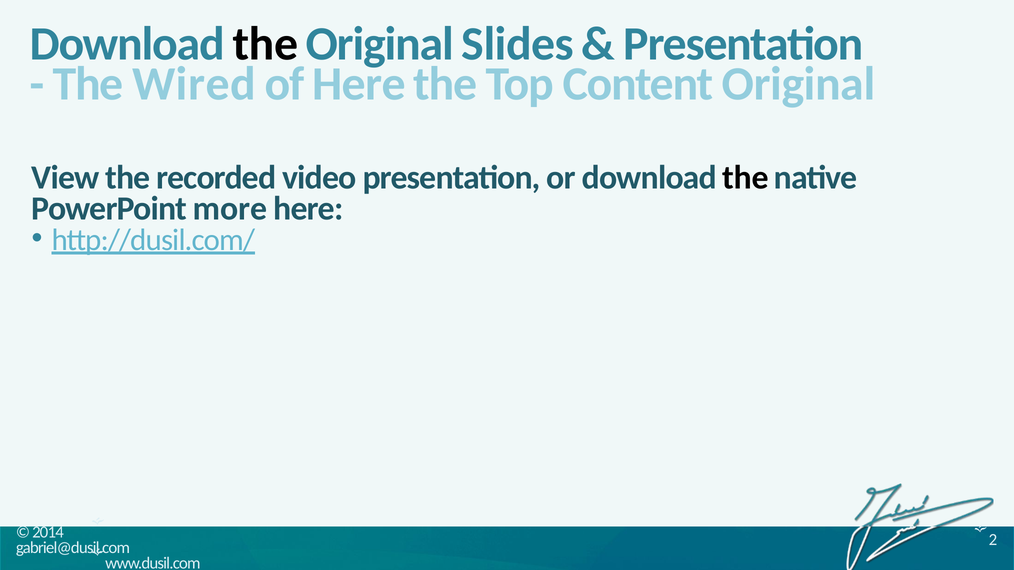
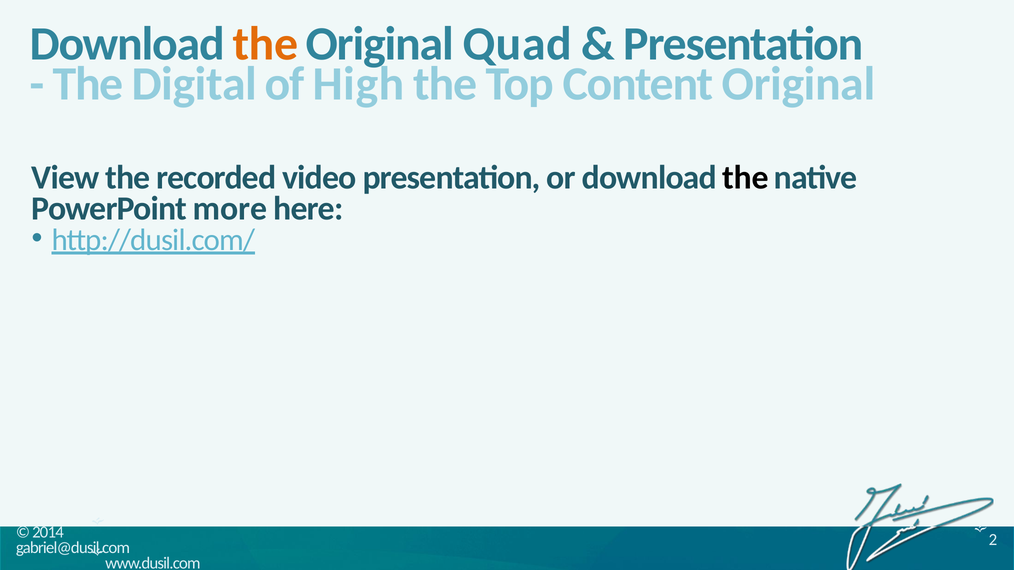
the colour: black -> orange (265, 44)
Slides: Slides -> Quad (517, 44)
Wired: Wired -> Digital (194, 84)
of Here: Here -> High (359, 84)
